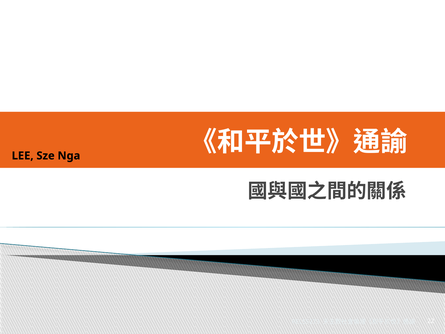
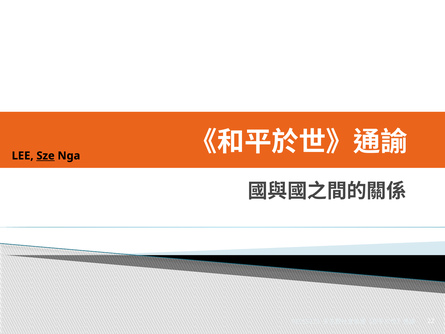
Sze underline: none -> present (46, 156)
